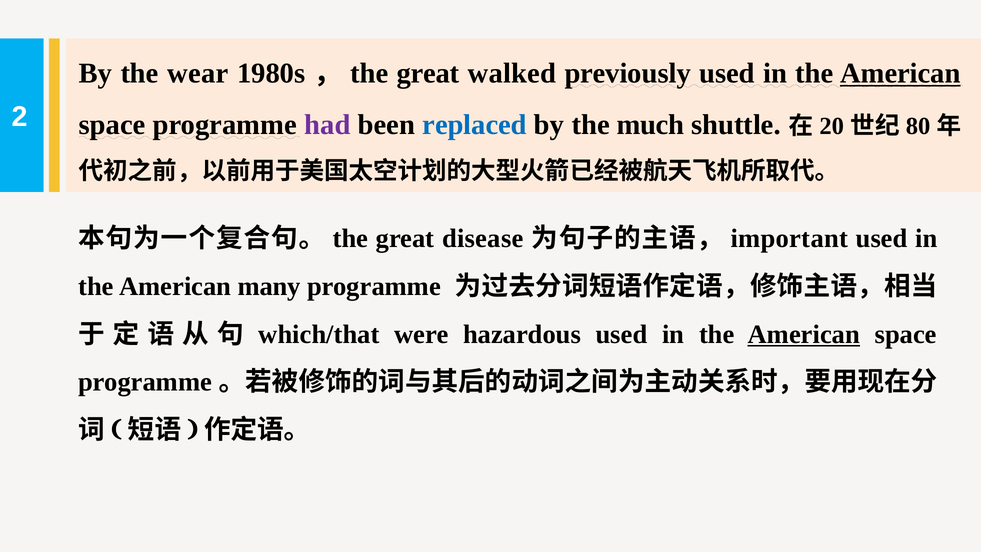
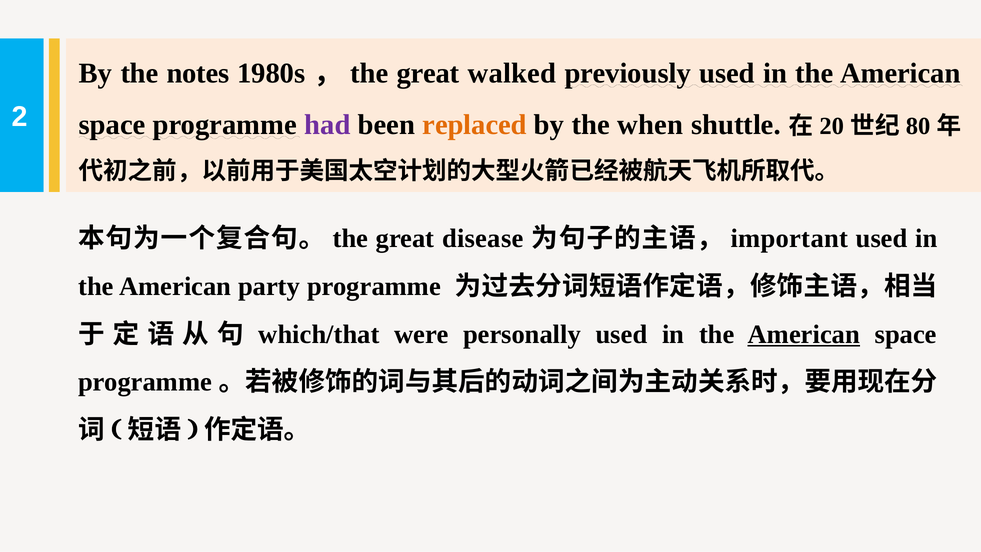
wear: wear -> notes (198, 73)
American underline: present -> none (900, 73)
replaced colour: blue -> orange (475, 125)
much: much -> when (650, 125)
many: many -> party (269, 286)
hazardous: hazardous -> personally (522, 334)
